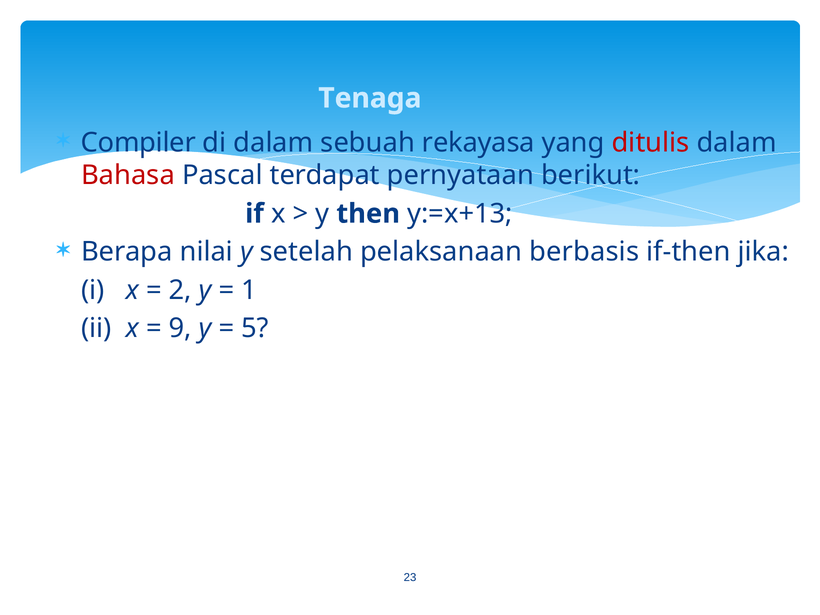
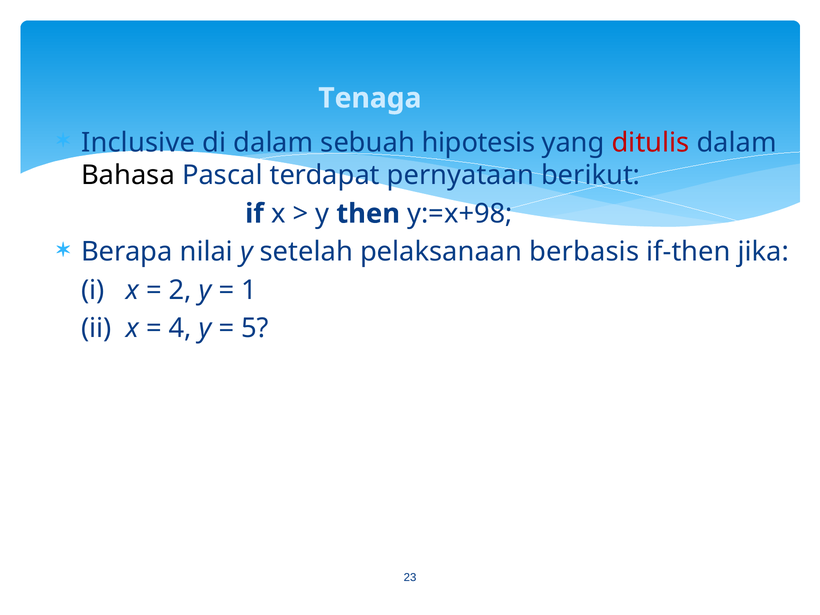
Compiler: Compiler -> Inclusive (138, 143)
rekayasa: rekayasa -> hipotesis (478, 143)
Bahasa colour: red -> black (128, 175)
y:=x+13: y:=x+13 -> y:=x+98 (460, 214)
9: 9 -> 4 (180, 328)
